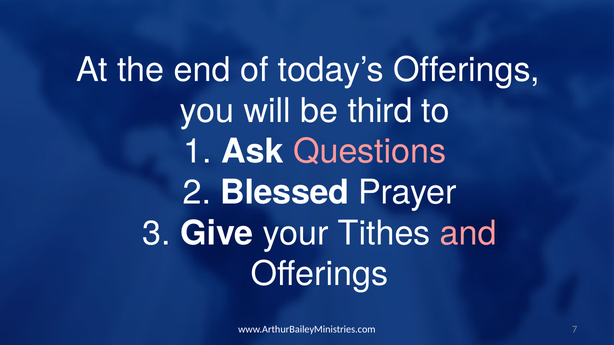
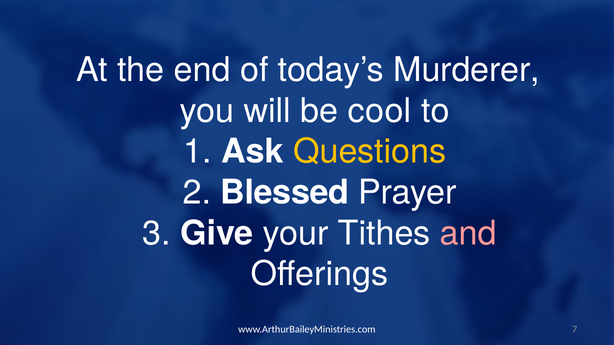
today’s Offerings: Offerings -> Murderer (467, 70)
third: third -> cool (380, 111)
Questions colour: pink -> yellow (370, 152)
